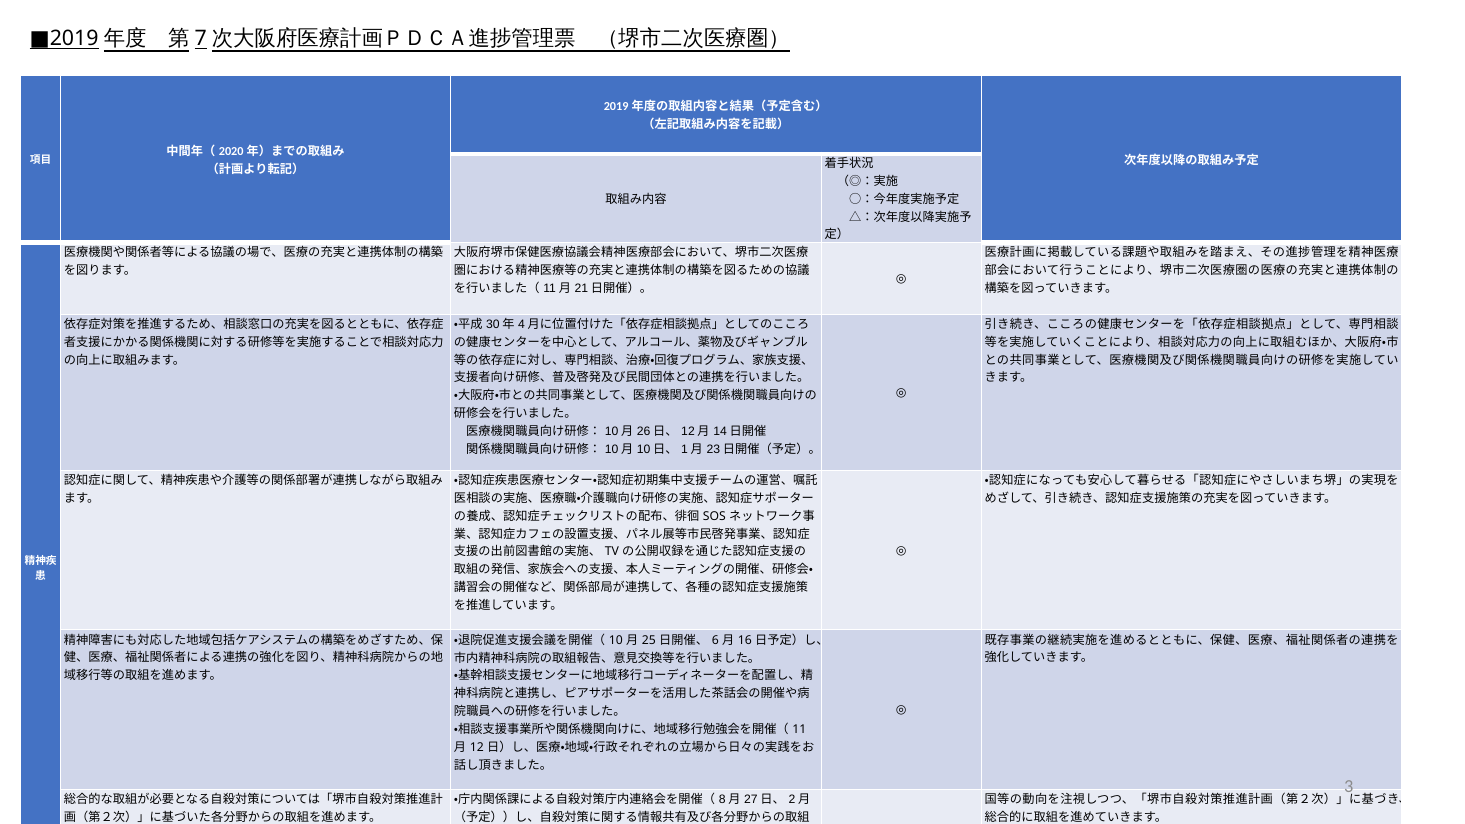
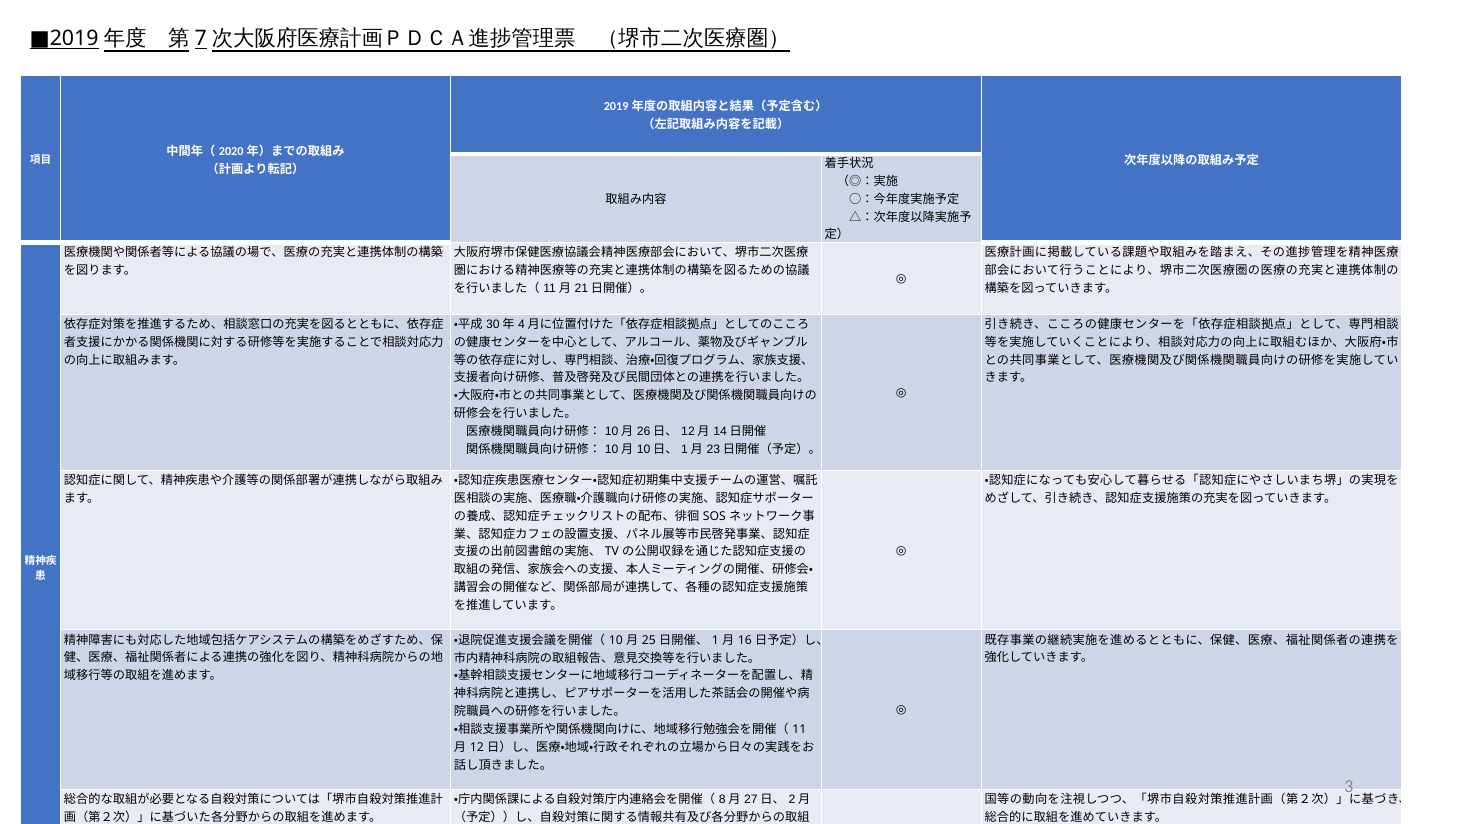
6: 6 -> 1 (715, 640)
